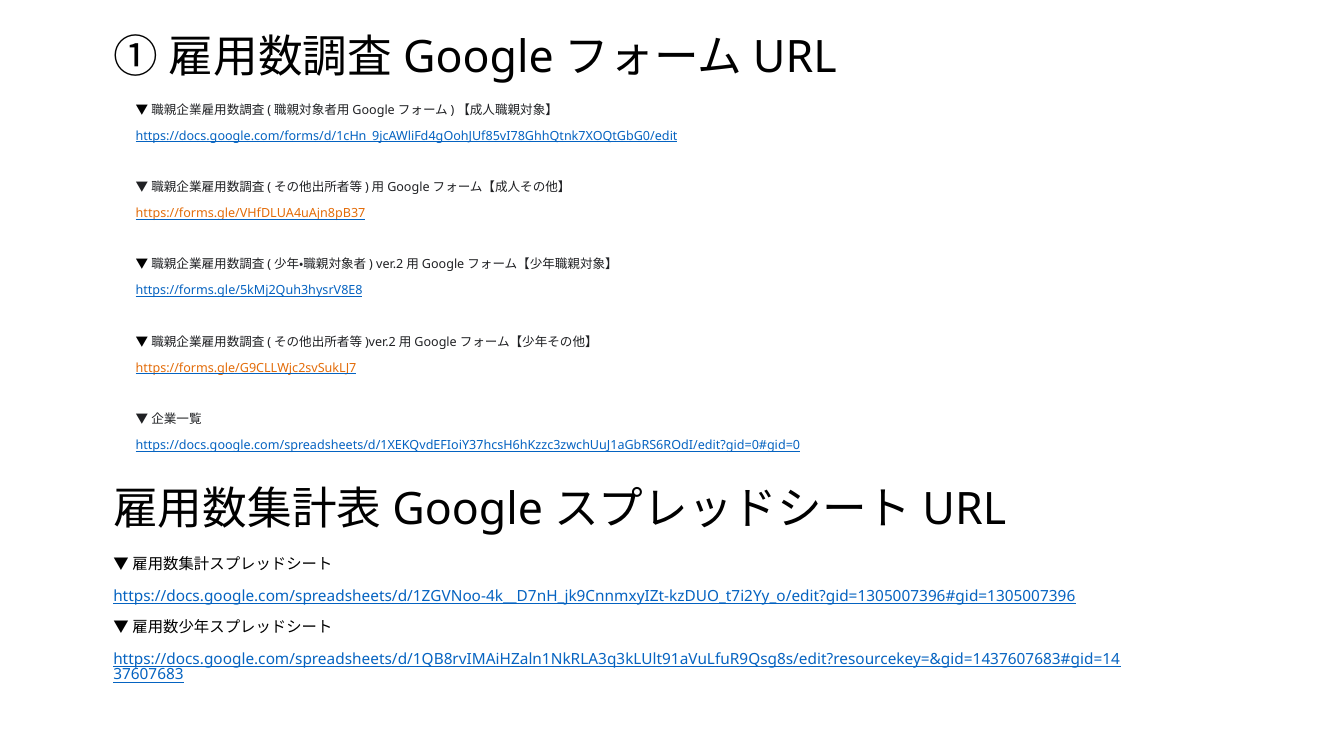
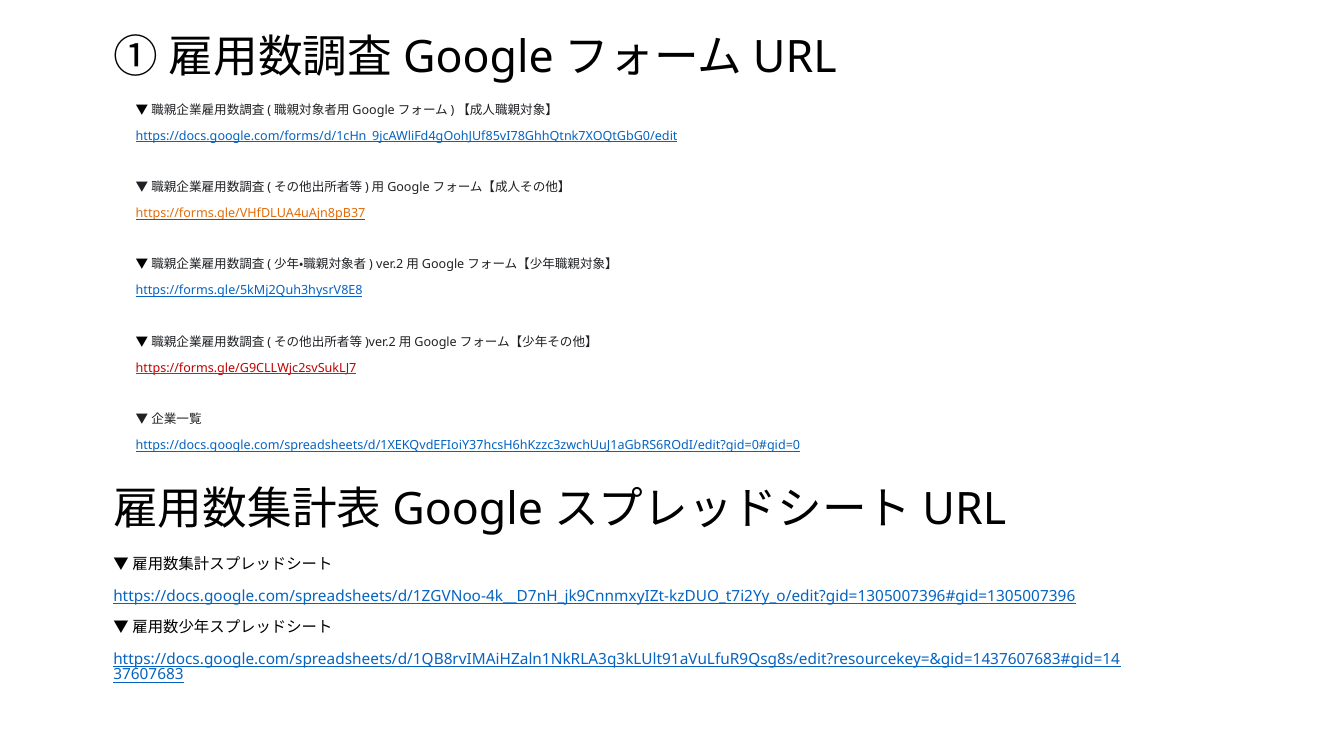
https://forms.gle/G9CLLWjc2svSukLJ7 colour: orange -> red (246, 368)
